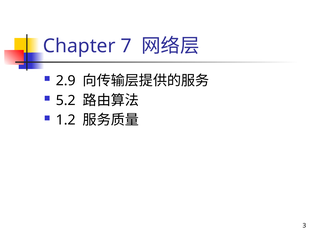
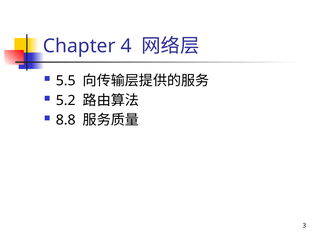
7: 7 -> 4 (126, 46)
2.9: 2.9 -> 5.5 (66, 81)
1.2: 1.2 -> 8.8 (66, 120)
